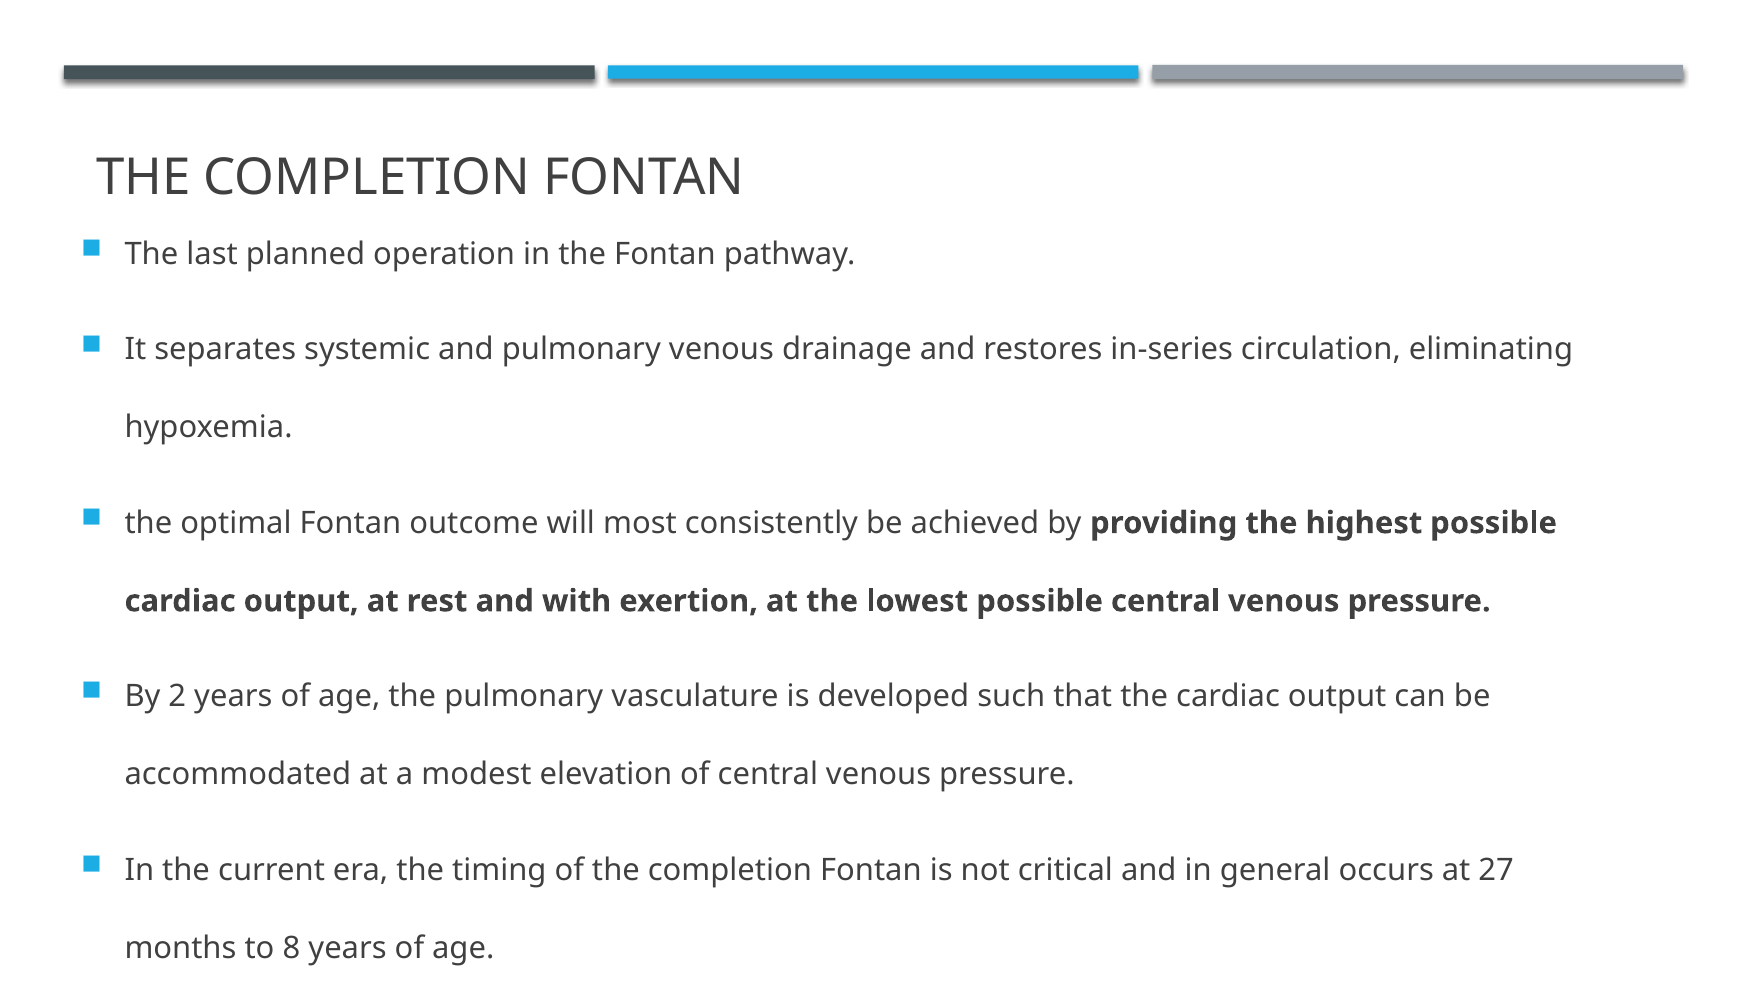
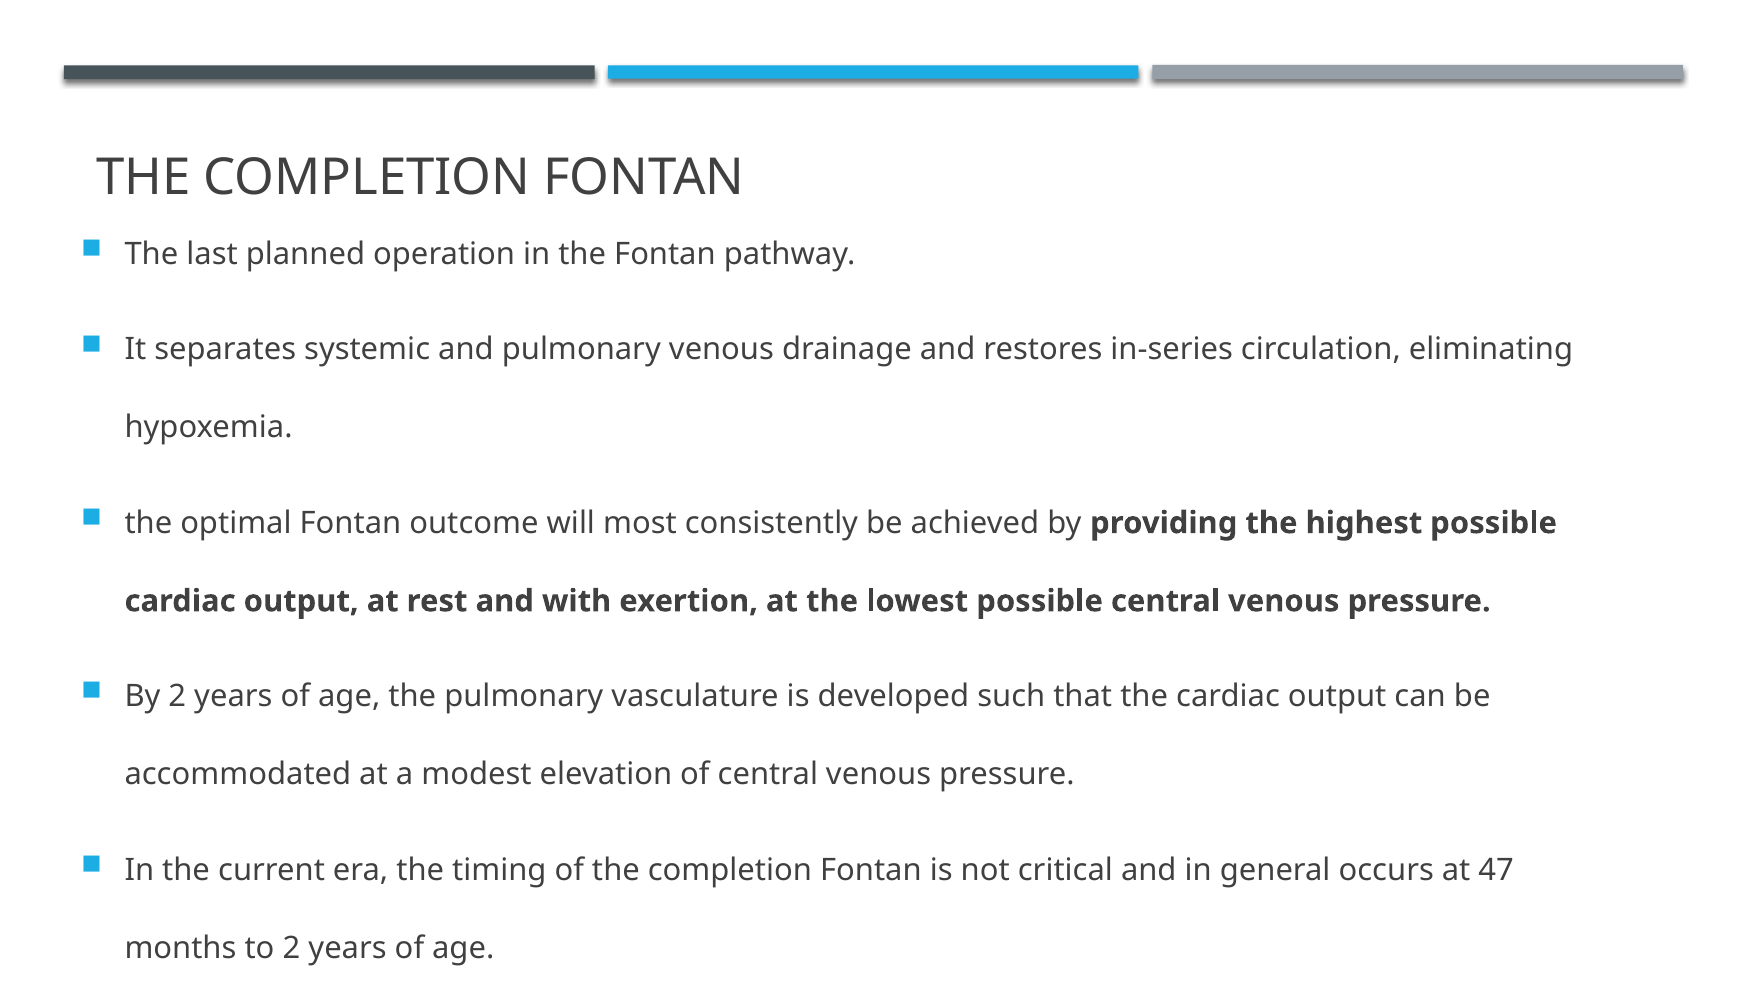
27: 27 -> 47 (1496, 870)
to 8: 8 -> 2 (291, 948)
